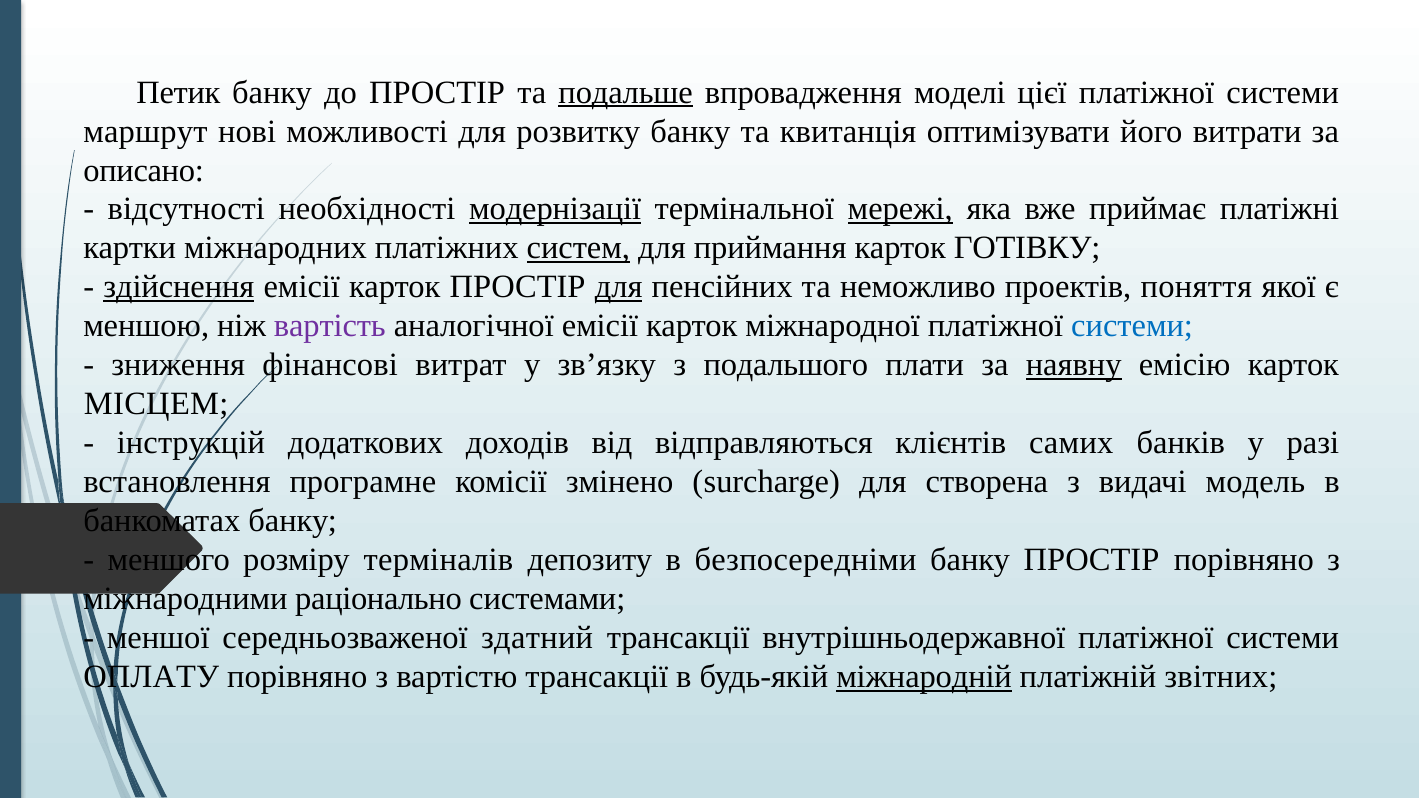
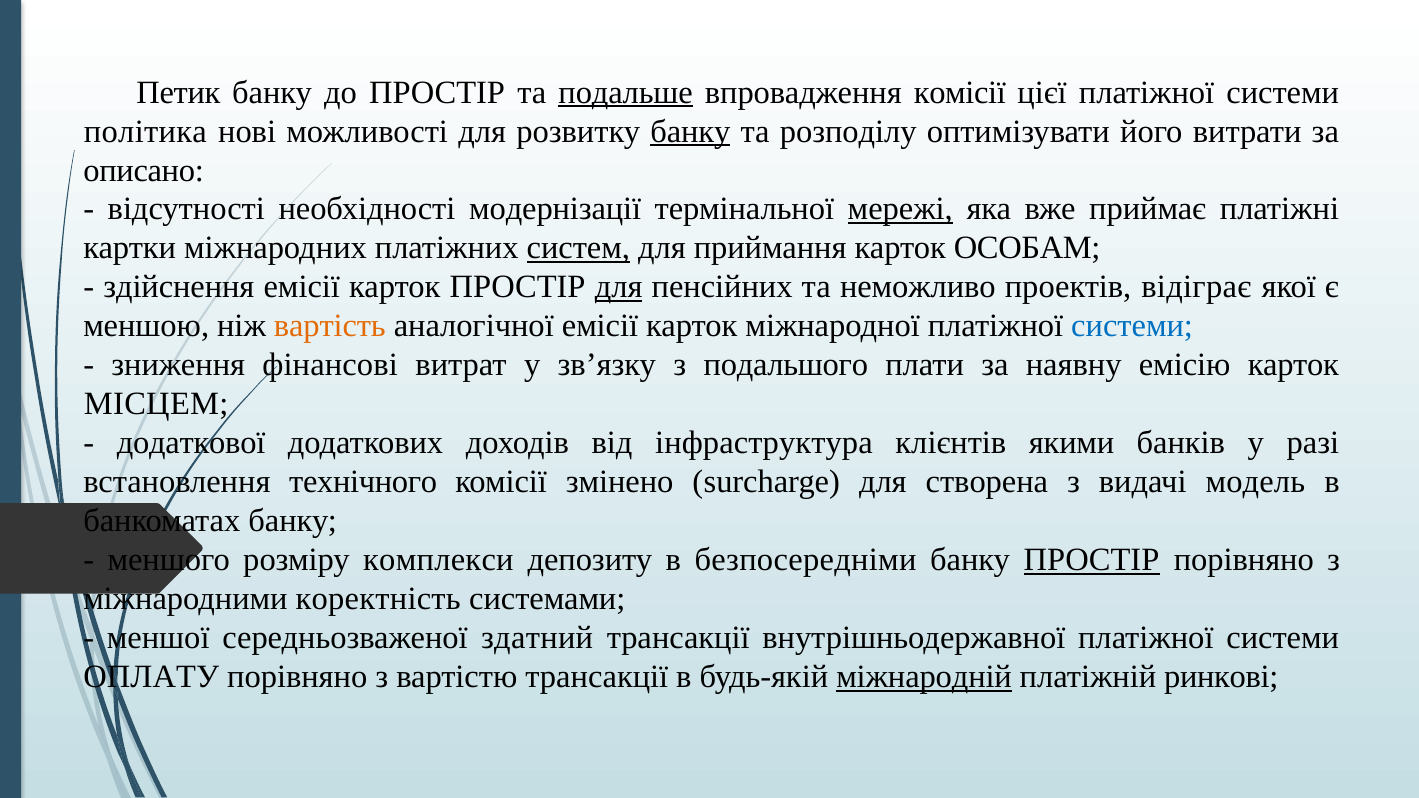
впровадження моделі: моделі -> комісії (960, 92)
маршрут: маршрут -> політика (145, 131)
банку underline: none -> present (690, 131)
квитанція: квитанція -> розподілу (848, 131)
модернізації underline: present -> none (555, 209)
ГОТІВКУ: ГОТІВКУ -> ОСОБАМ (1027, 248)
здійснення underline: present -> none (179, 287)
поняття: поняття -> відіграє (1196, 287)
вартість colour: purple -> orange (330, 326)
наявну underline: present -> none (1074, 365)
інструкцій: інструкцій -> додаткової (191, 443)
відправляються: відправляються -> інфраструктура (764, 443)
самих: самих -> якими (1072, 443)
програмне: програмне -> технічного (363, 482)
терміналів: терміналів -> комплекси (438, 560)
ПРОСТІР underline: none -> present (1092, 560)
раціонально: раціонально -> коректність (378, 599)
звітних: звітних -> ринкові (1221, 677)
